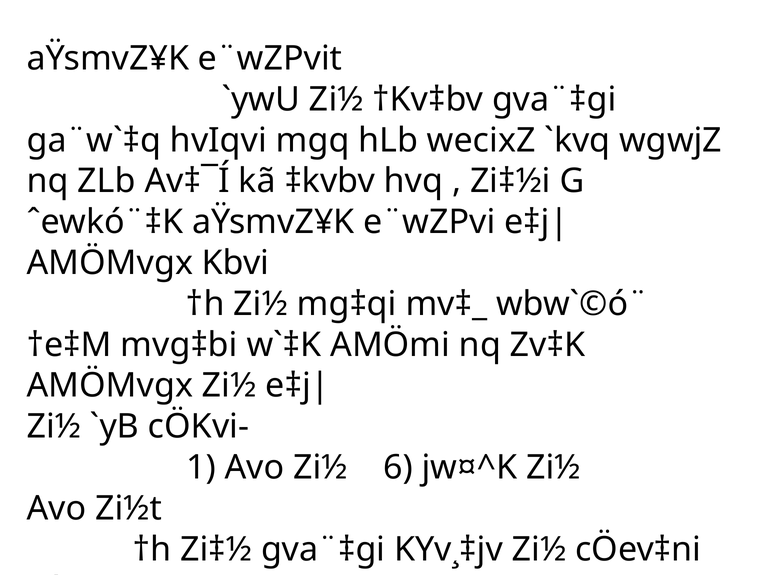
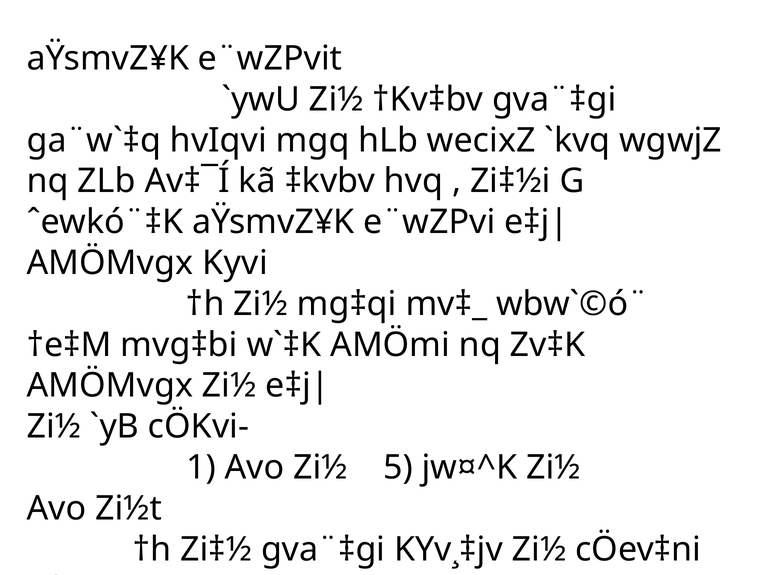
Kbvi: Kbvi -> Kyvi (235, 263)
6: 6 -> 5 (398, 467)
